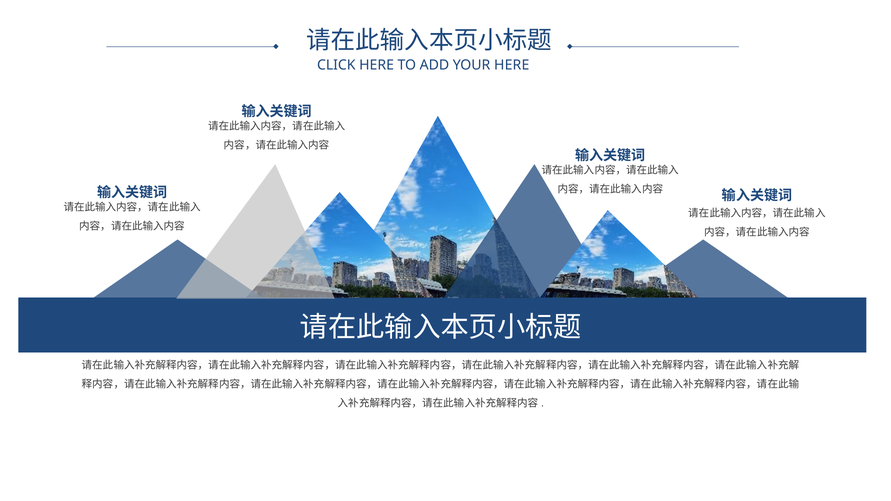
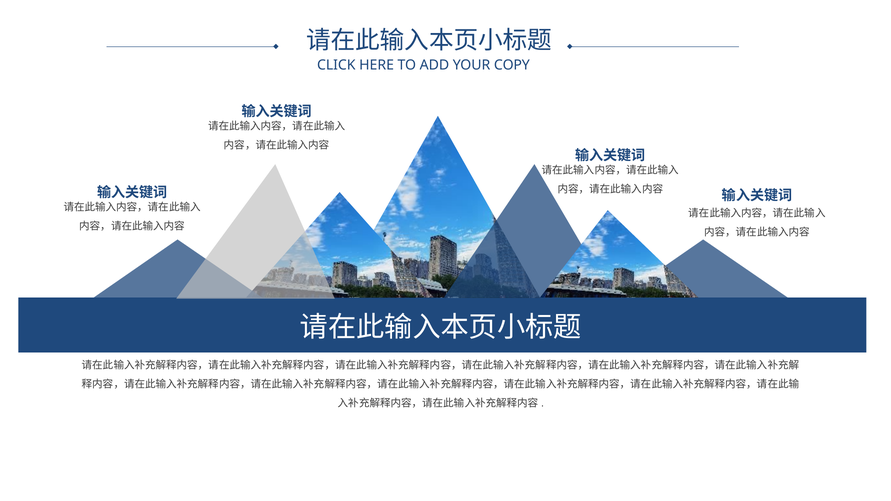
YOUR HERE: HERE -> COPY (512, 65)
